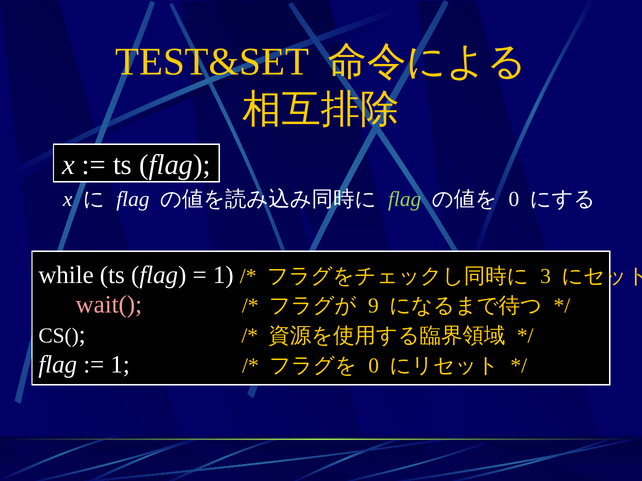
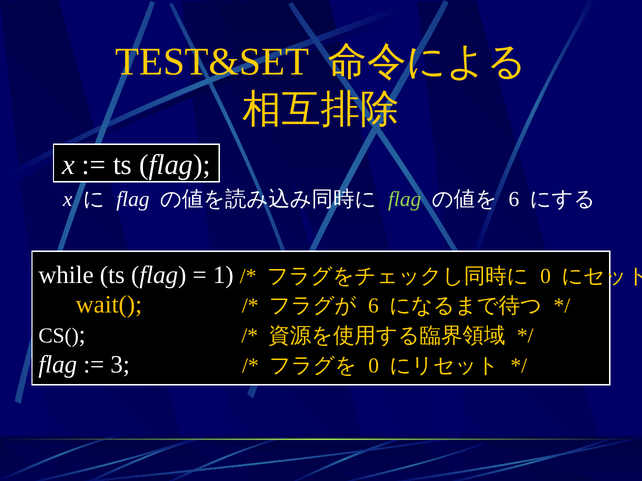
0: 0 -> 6 (514, 199)
3: 3 -> 0 (546, 276)
wait( colour: pink -> yellow (109, 305)
9: 9 -> 6 (373, 306)
1: 1 -> 3 (120, 365)
